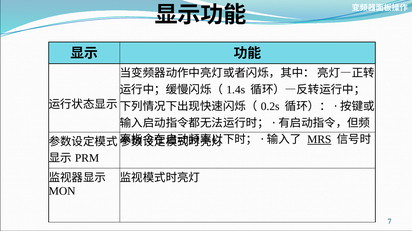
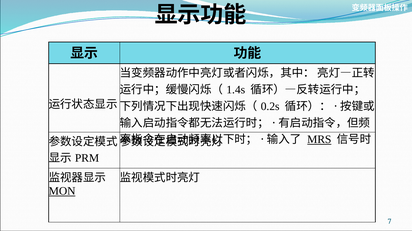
MON underline: none -> present (62, 192)
